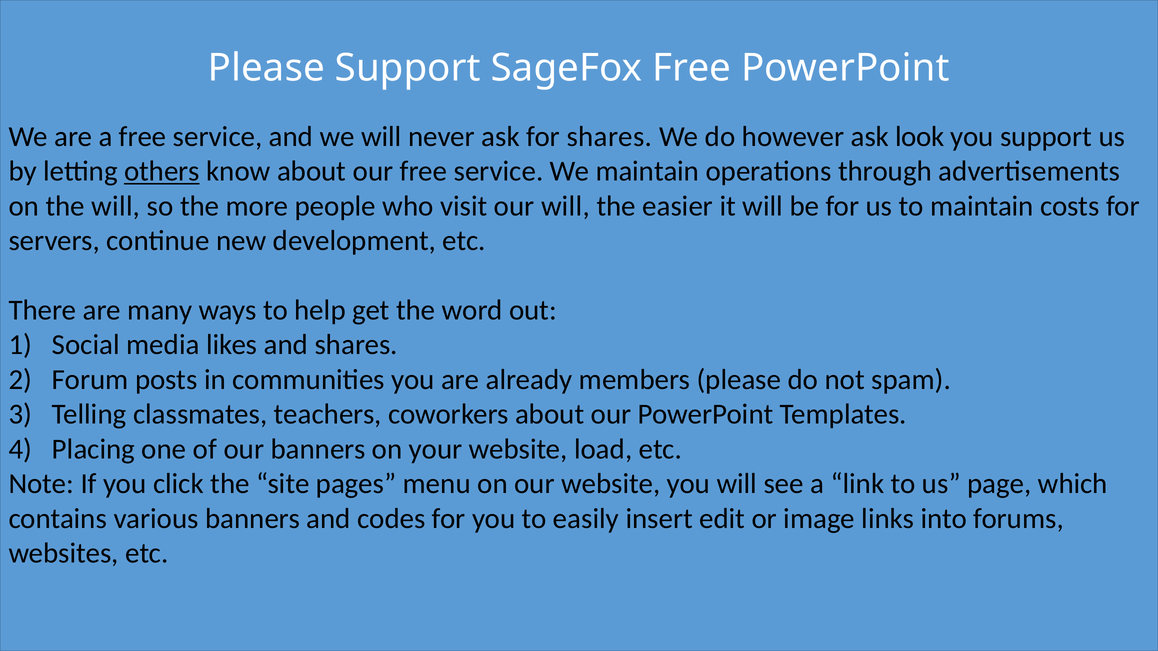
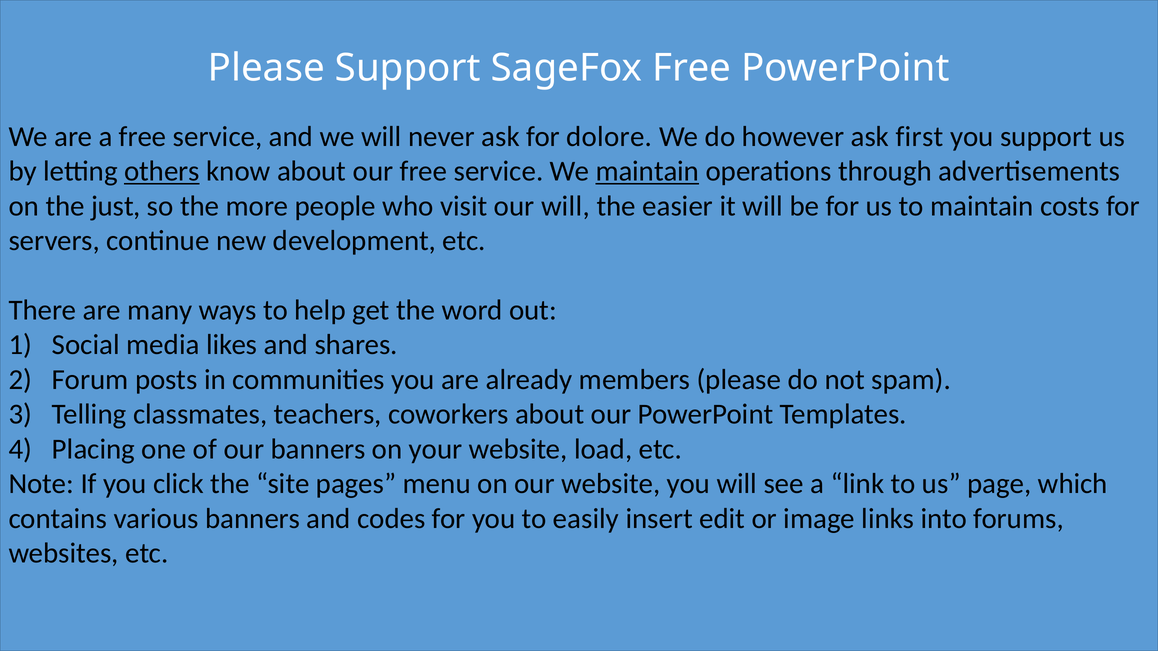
for shares: shares -> dolore (609, 137)
look: look -> first (920, 137)
maintain underline: none -> present (647, 171)
the will: will -> just (116, 206)
